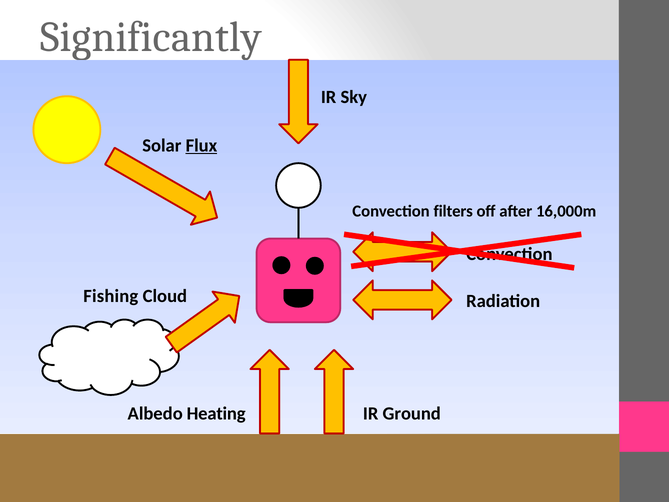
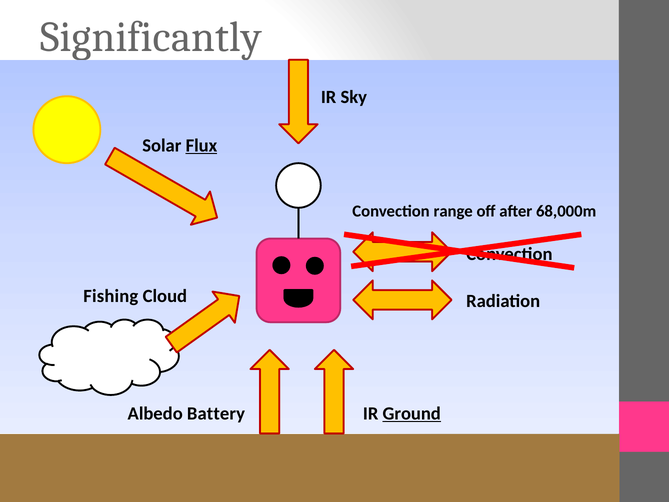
filters: filters -> range (453, 211)
16,000m: 16,000m -> 68,000m (566, 211)
Heating: Heating -> Battery (216, 413)
Ground underline: none -> present (412, 413)
